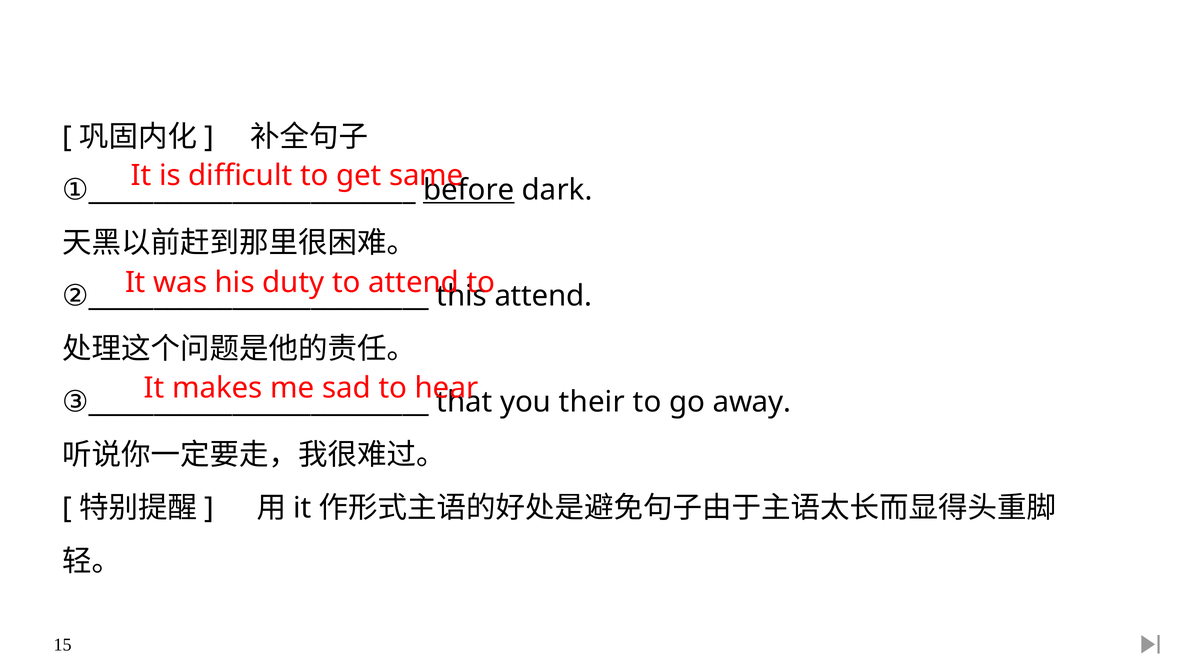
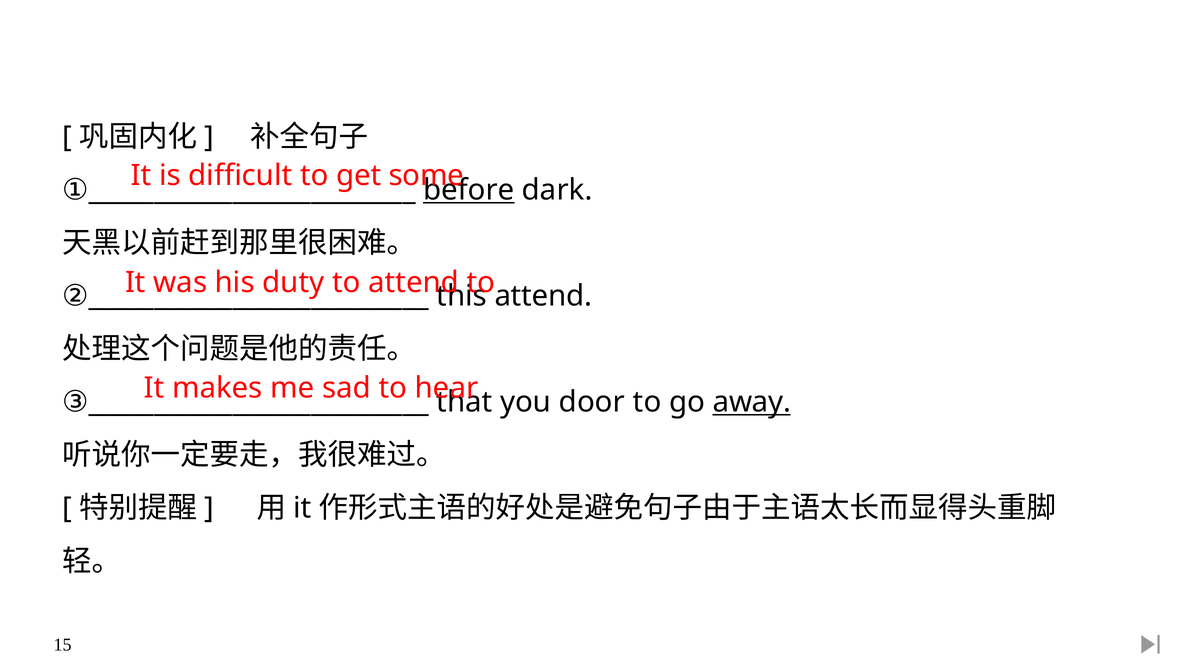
same: same -> some (426, 175)
their: their -> door (592, 403)
away underline: none -> present (752, 403)
